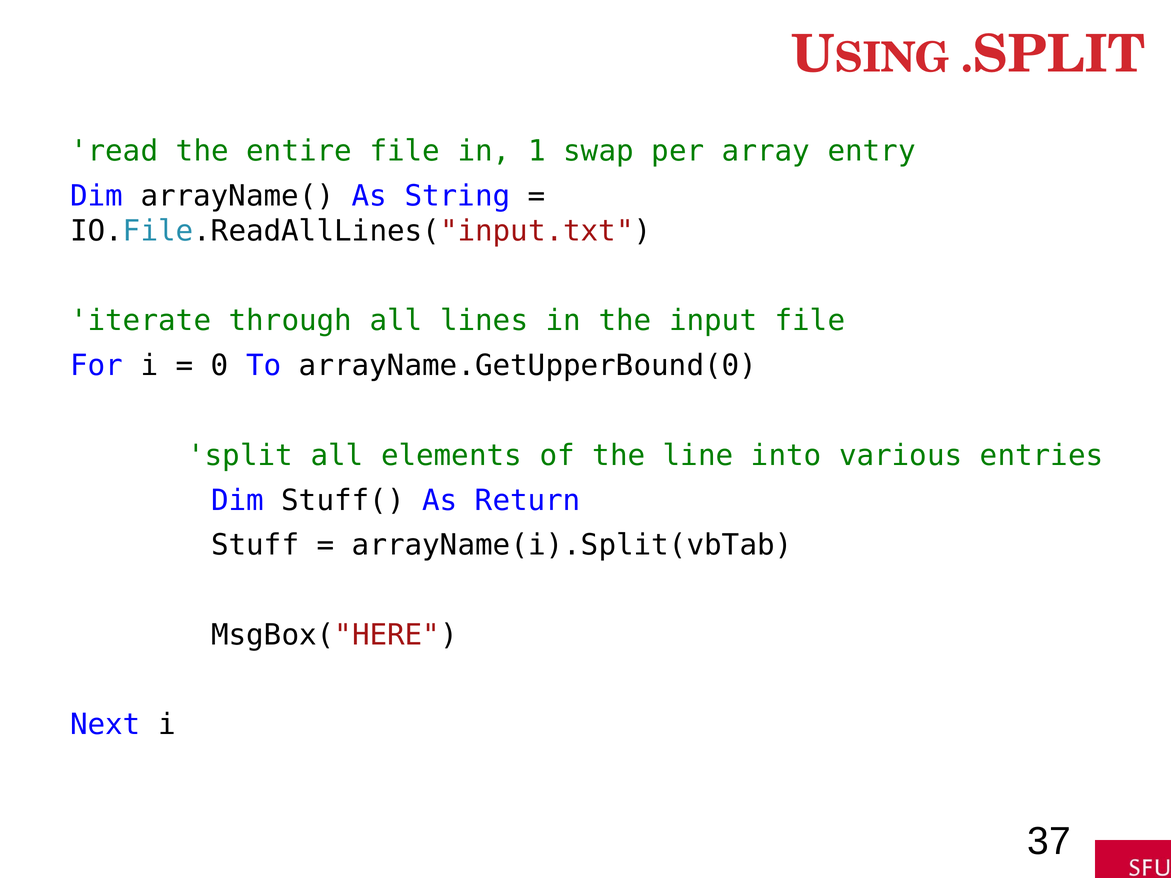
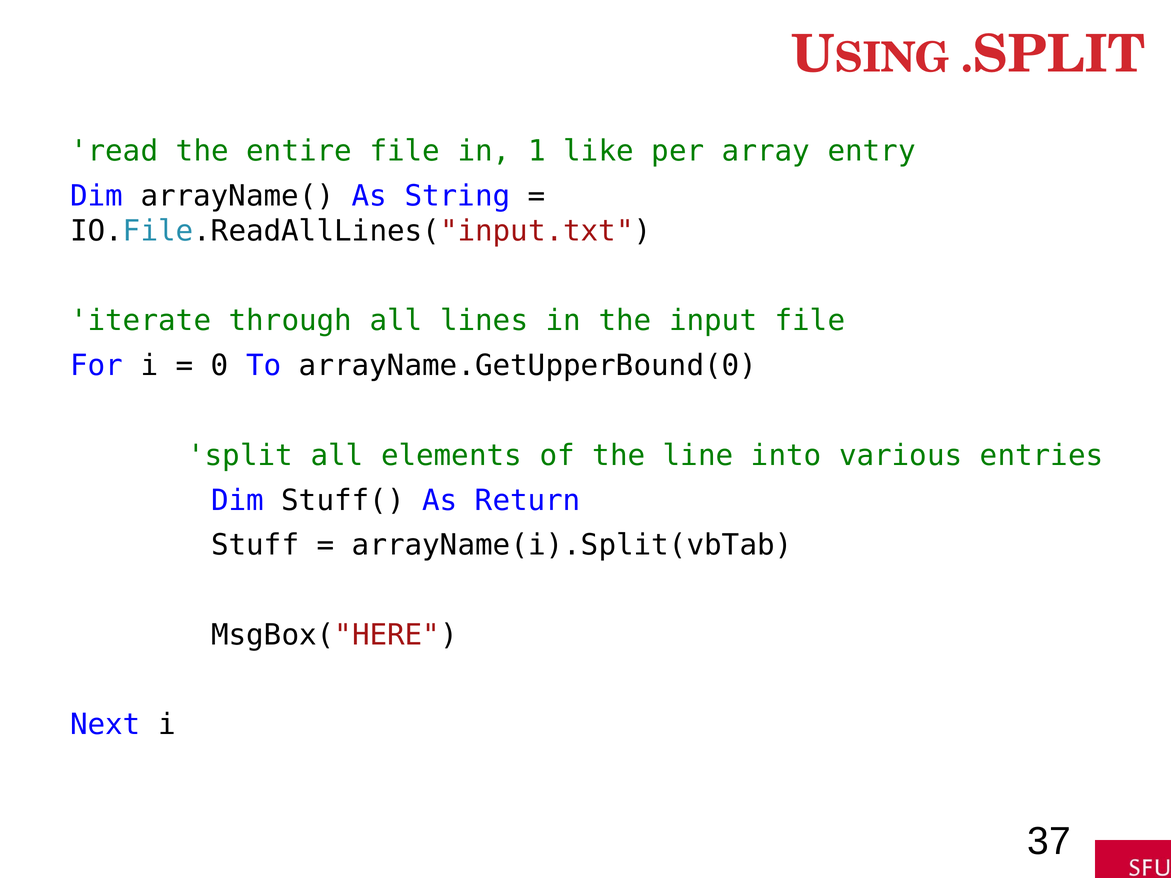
swap: swap -> like (599, 151)
